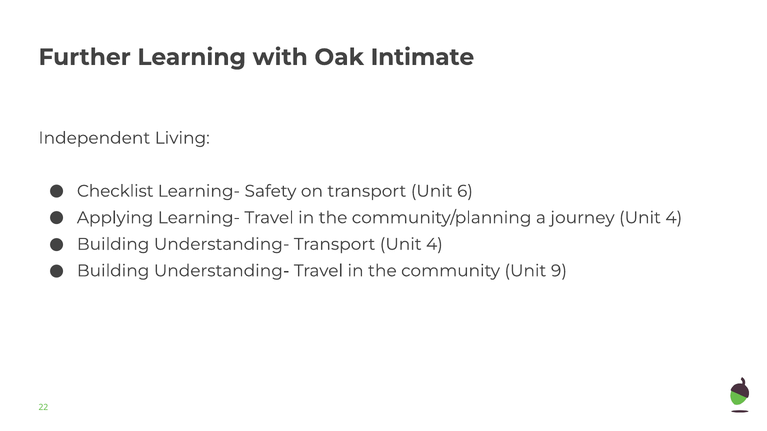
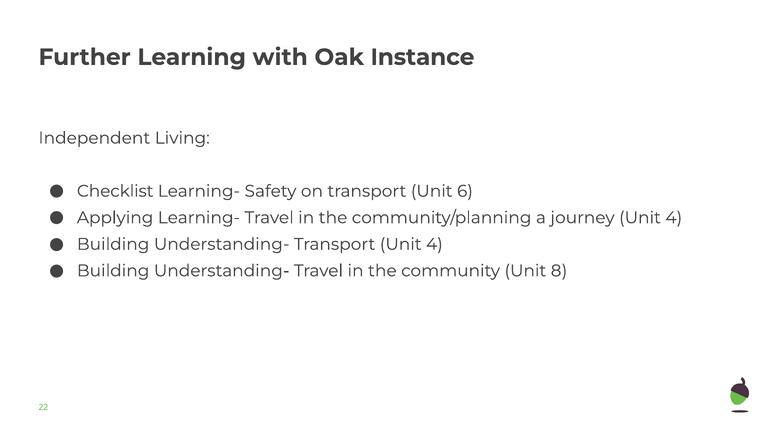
Intimate: Intimate -> Instance (422, 57)
9: 9 -> 8 (559, 271)
